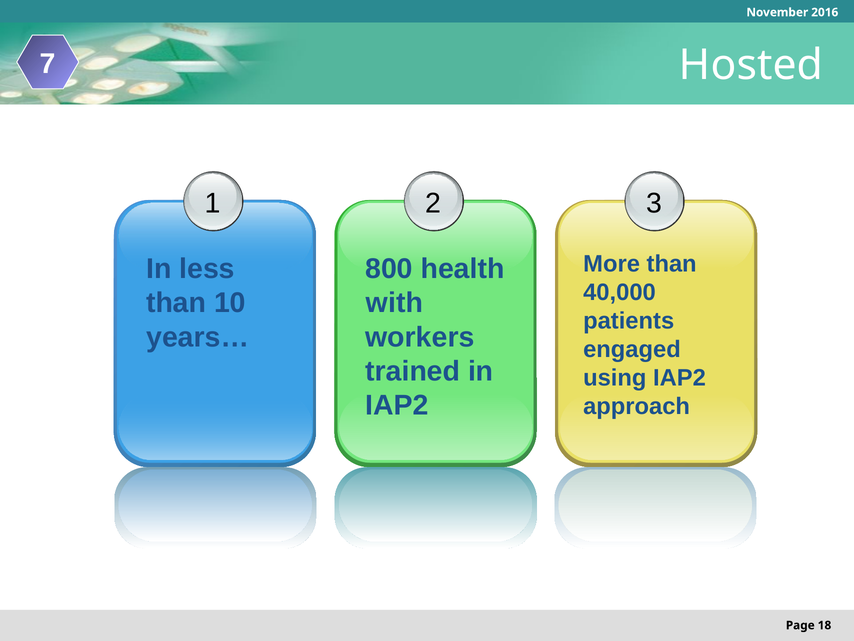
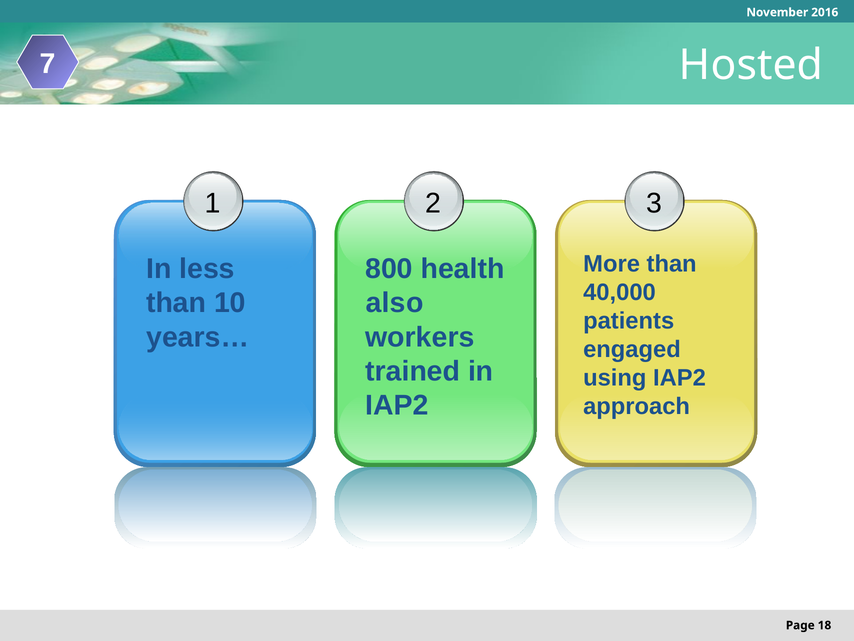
with: with -> also (394, 303)
